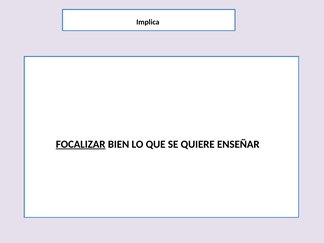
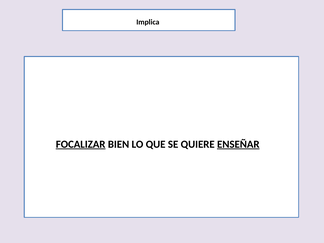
ENSEÑAR underline: none -> present (238, 144)
